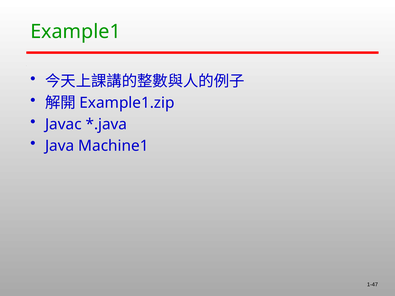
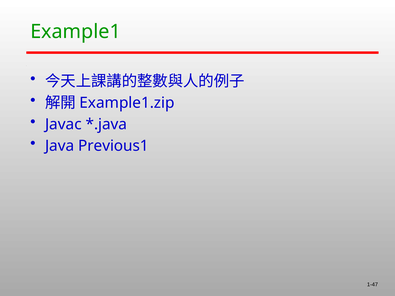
Machine1: Machine1 -> Previous1 (113, 146)
